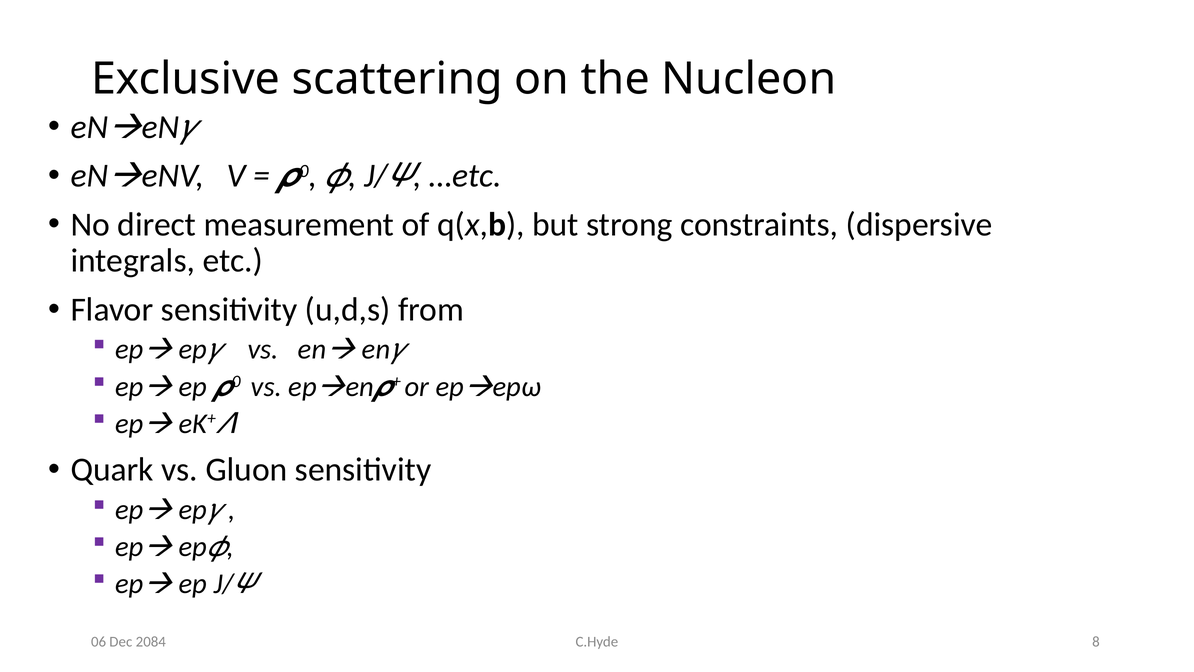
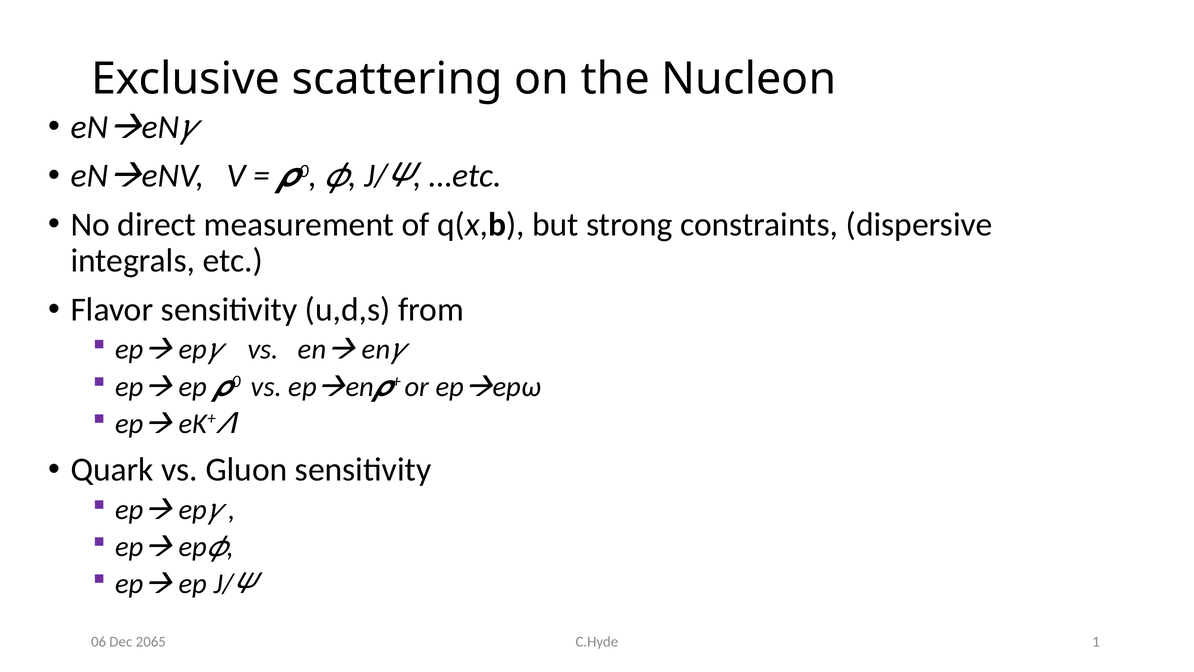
8: 8 -> 1 (1096, 641)
2084: 2084 -> 2065 (151, 641)
